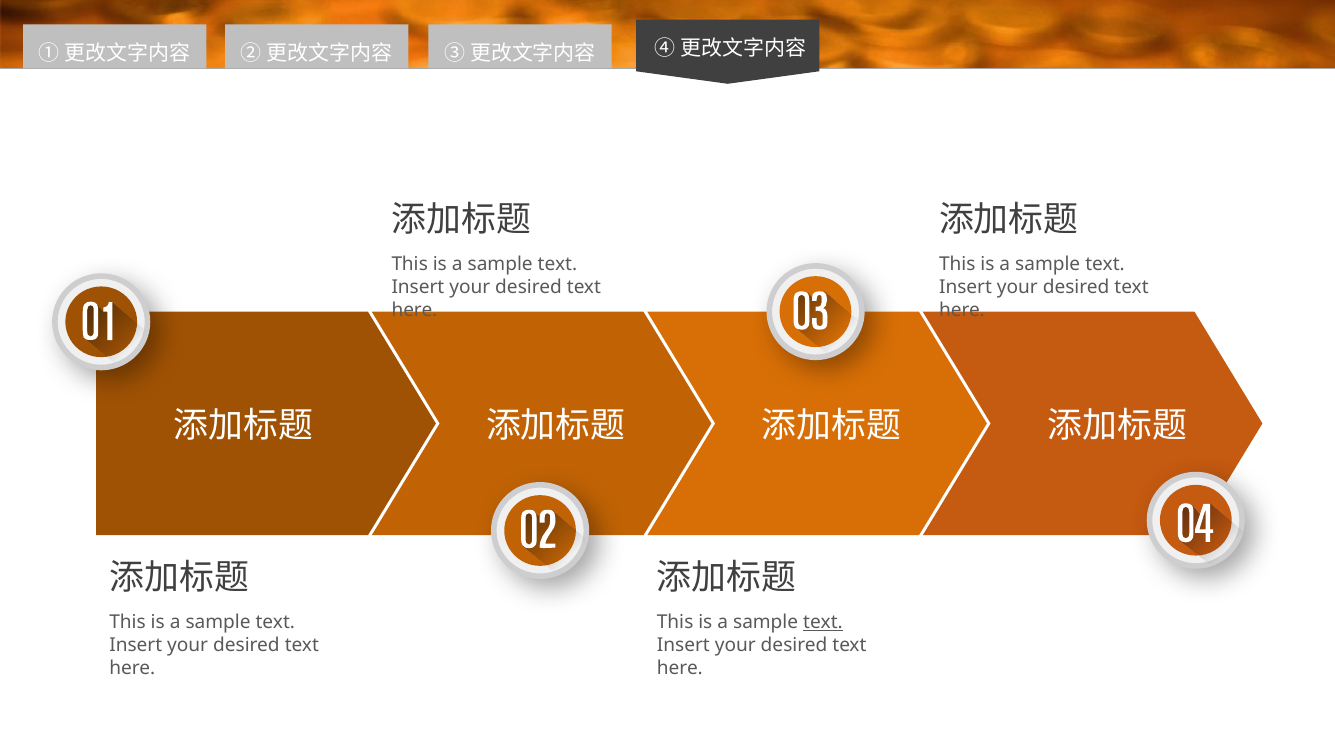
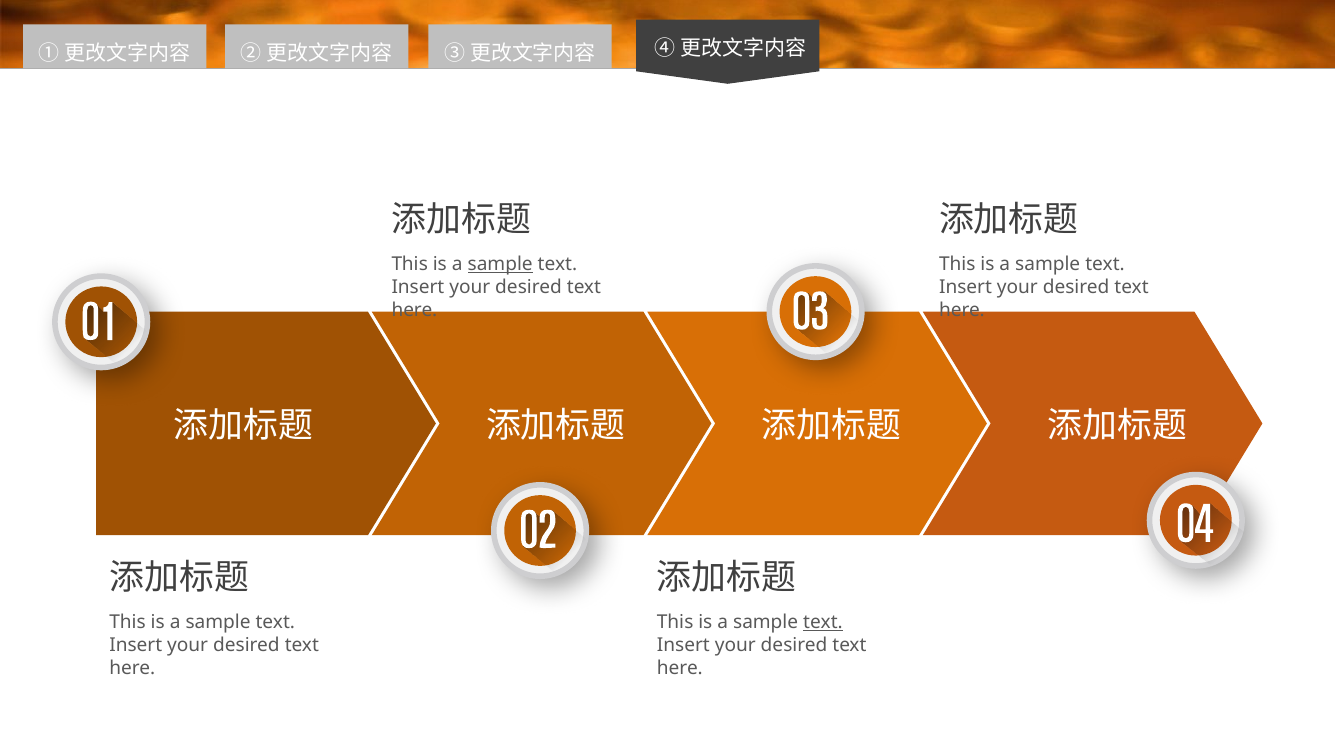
sample underline: none -> present (500, 264)
